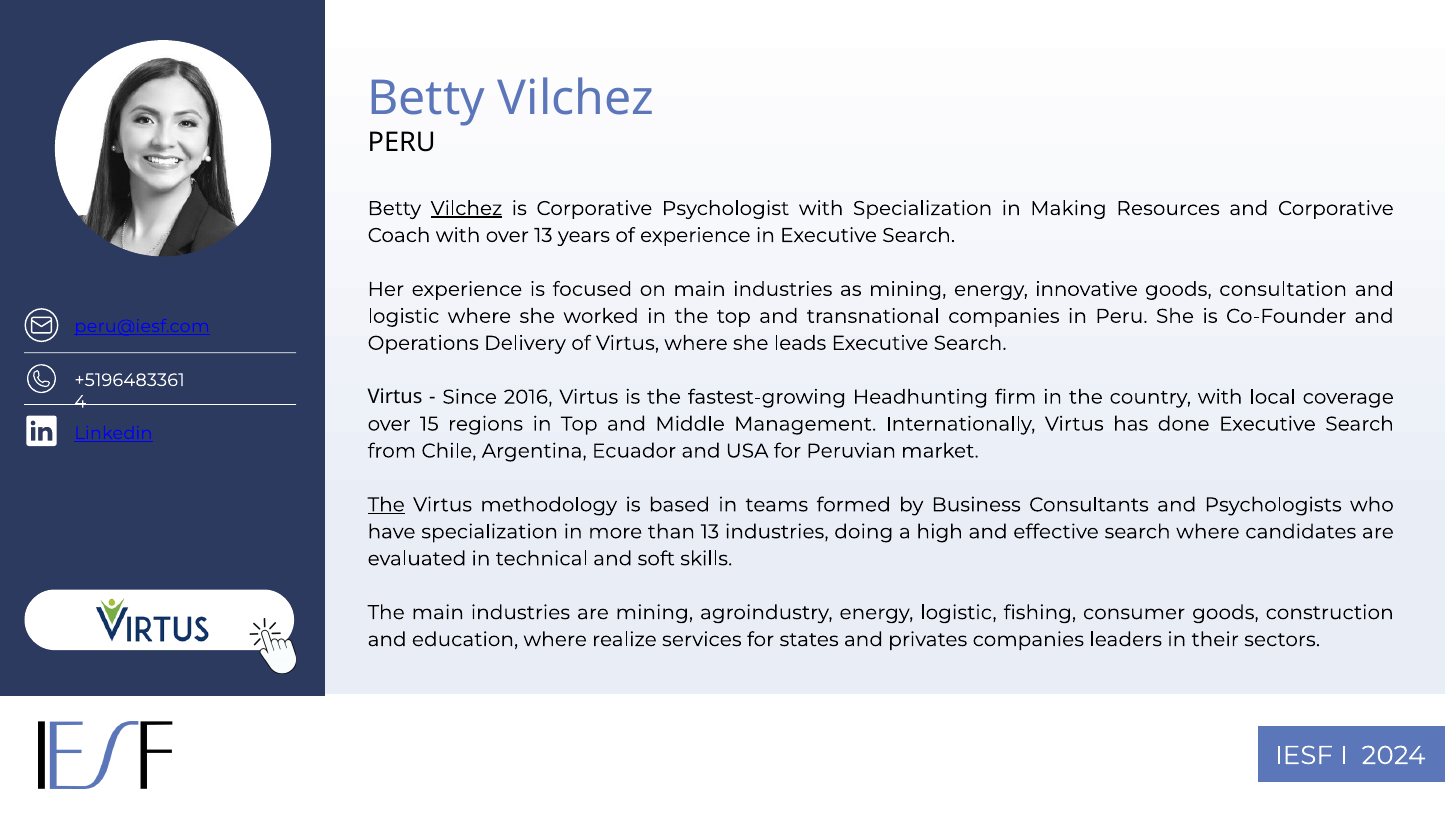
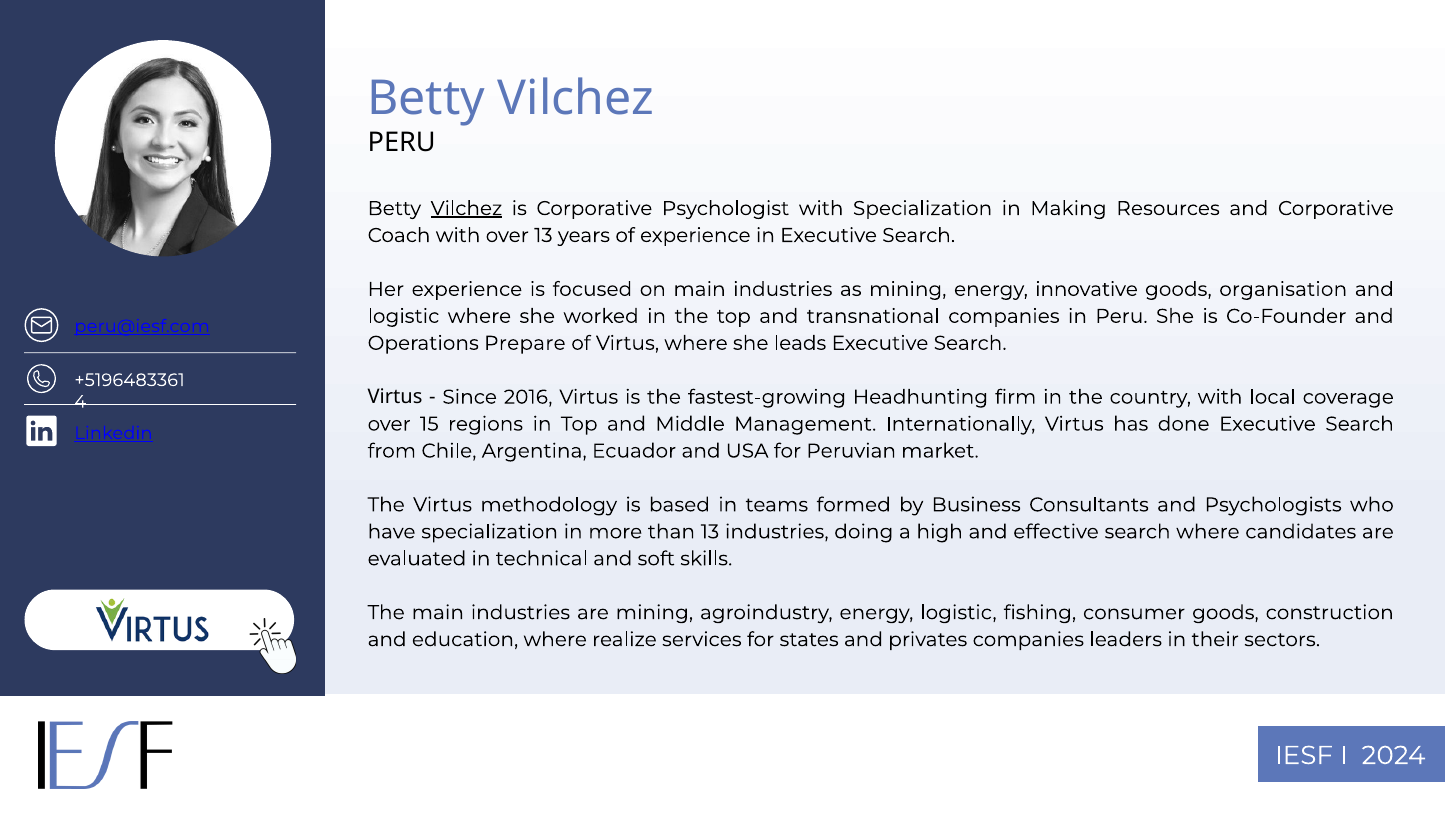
consultation: consultation -> organisation (1283, 289)
Delivery: Delivery -> Prepare (525, 343)
The underline: present -> none (386, 505)
